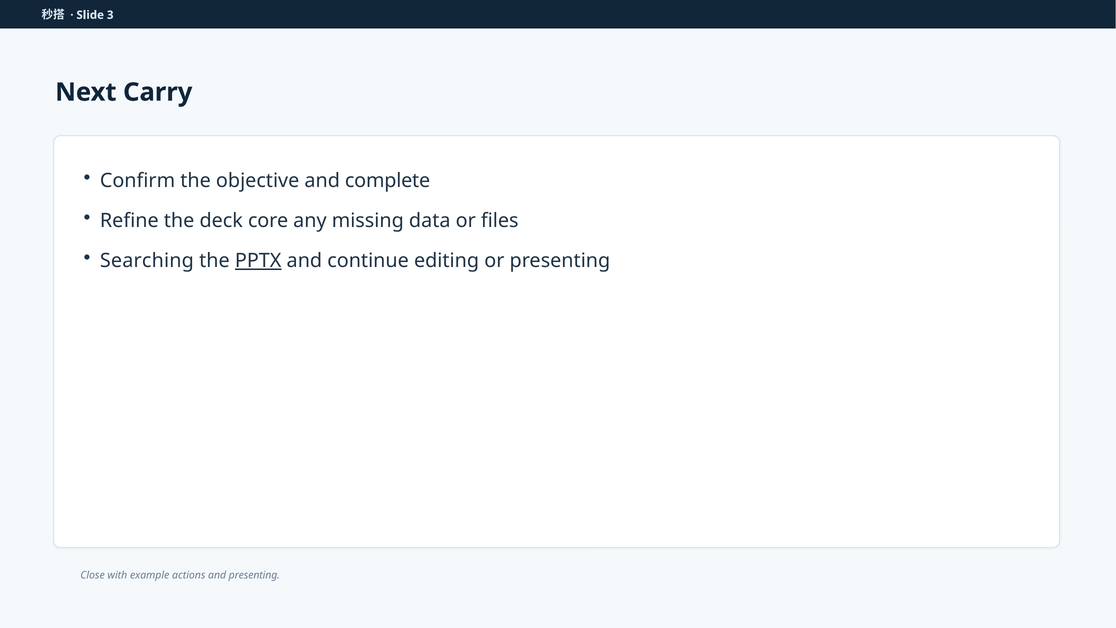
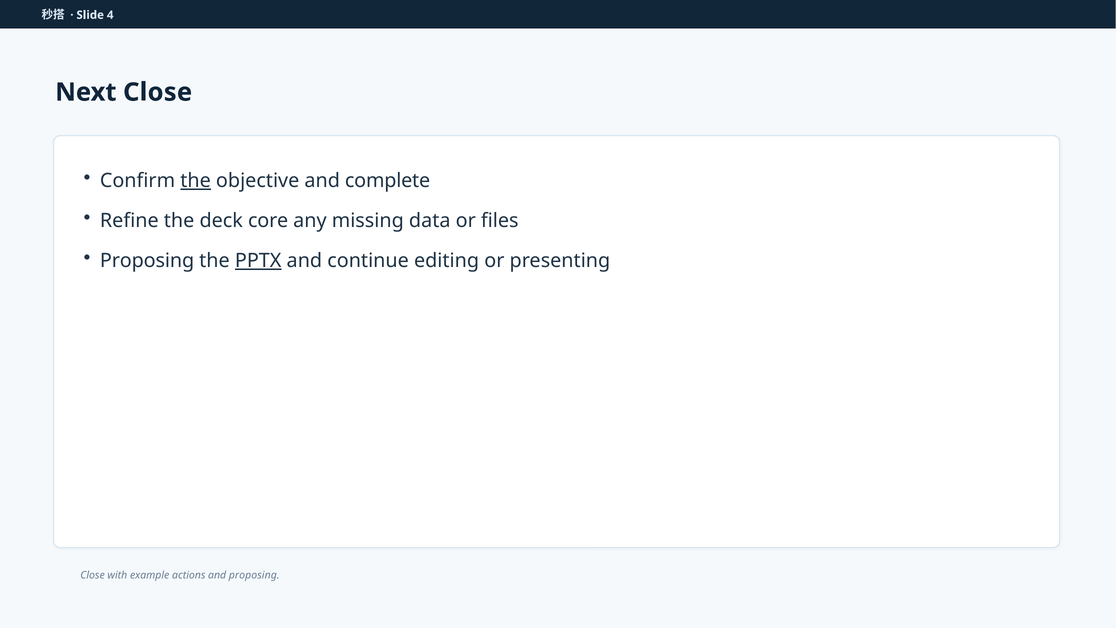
3: 3 -> 4 (110, 15)
Next Carry: Carry -> Close (158, 92)
the underline: none -> present (196, 181)
Searching: Searching -> Proposing (147, 261)
and presenting: presenting -> proposing (254, 575)
